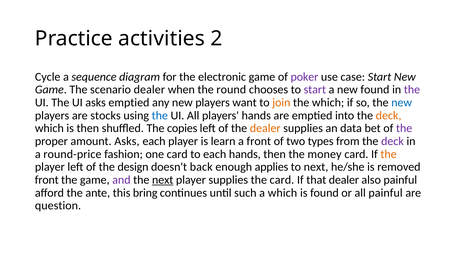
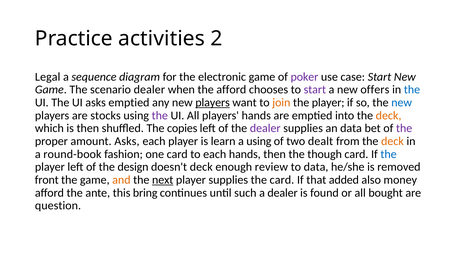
Cycle: Cycle -> Legal (48, 77)
the round: round -> afford (231, 90)
new found: found -> offers (375, 90)
the colour: purple -> blue (412, 90)
players underline: none -> present (213, 103)
which: which -> player (328, 103)
the colour: blue -> purple (160, 116)
dealer colour: orange -> purple (265, 128)
a front: front -> using (259, 141)
types: types -> dealt (321, 141)
deck colour: purple -> orange (392, 141)
round-price: round-price -> round-book (72, 154)
money: money -> though (325, 154)
the colour: orange -> blue (389, 154)
doesn't back: back -> deck (201, 167)
applies: applies -> review (271, 167)
to next: next -> data (316, 167)
and colour: purple -> orange (121, 180)
that dealer: dealer -> added (344, 180)
also painful: painful -> money (400, 180)
a which: which -> dealer (283, 193)
all painful: painful -> bought (386, 193)
